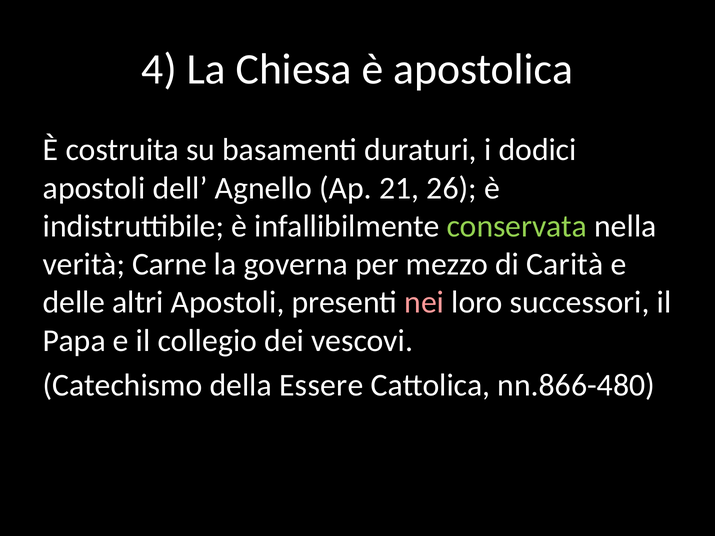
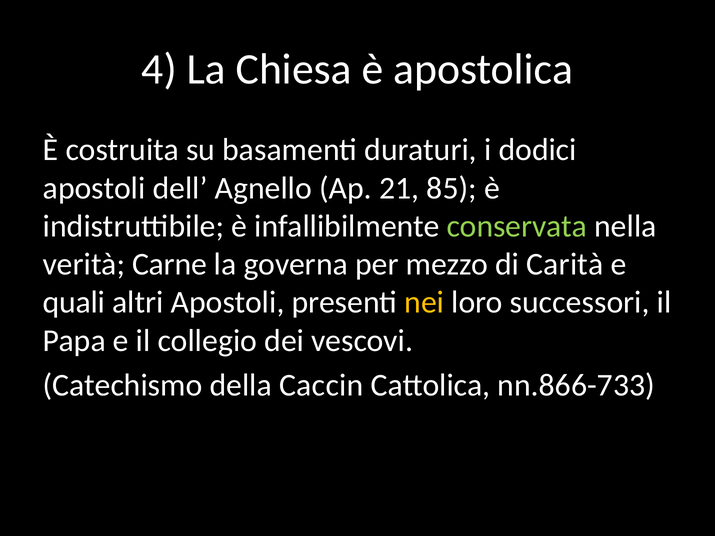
26: 26 -> 85 (452, 188)
delle: delle -> quali (74, 303)
nei colour: pink -> yellow (424, 303)
Essere: Essere -> Caccin (321, 385)
nn.866-480: nn.866-480 -> nn.866-733 (576, 385)
